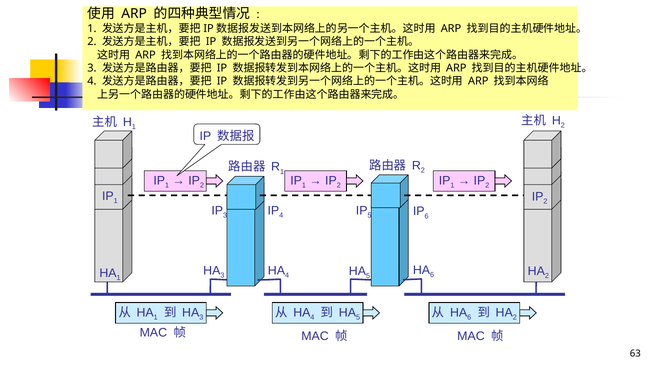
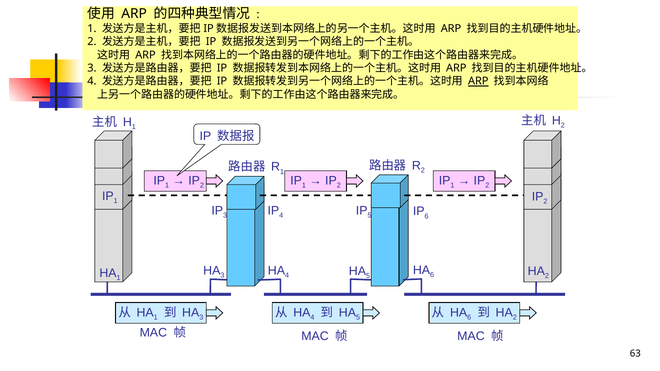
ARP underline: none -> present (478, 81)
